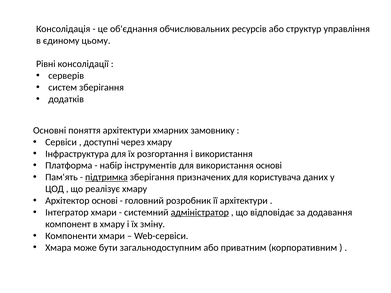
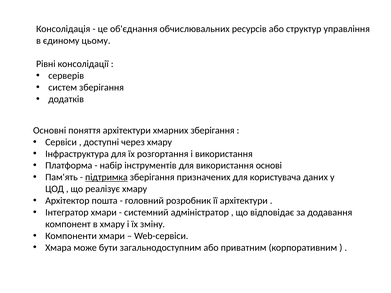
хмарних замовнику: замовнику -> зберігання (213, 130)
Архітектор основі: основі -> пошта (105, 201)
адміністратор underline: present -> none (200, 213)
